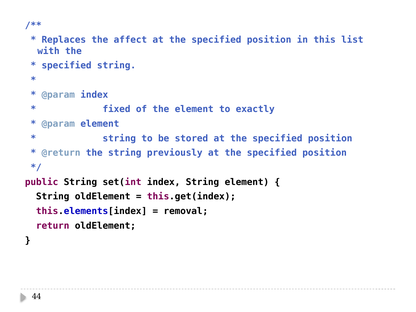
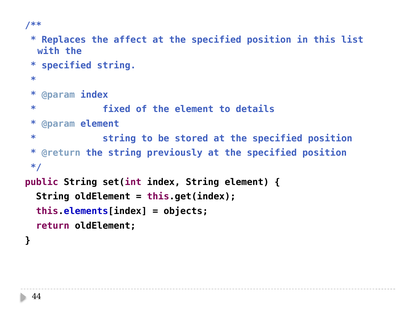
exactly: exactly -> details (255, 109)
removal: removal -> objects (186, 211)
